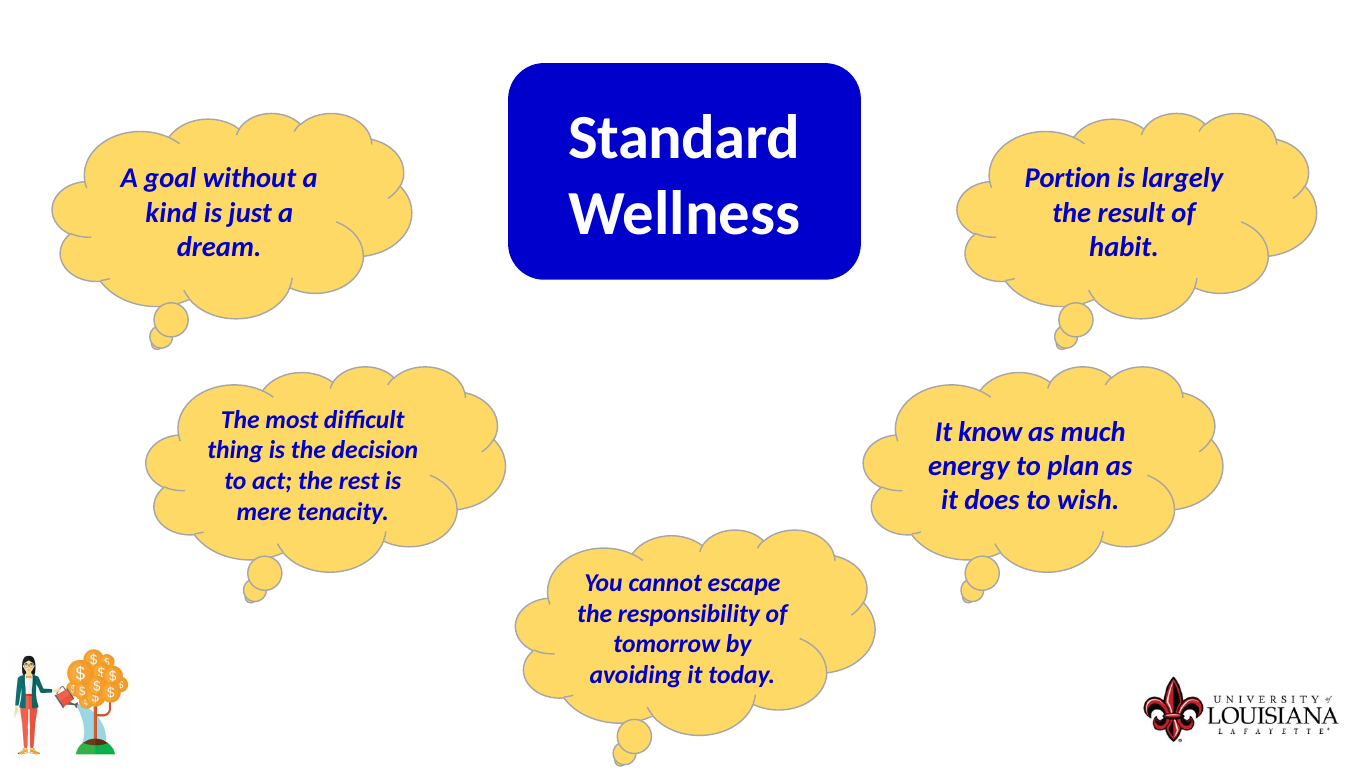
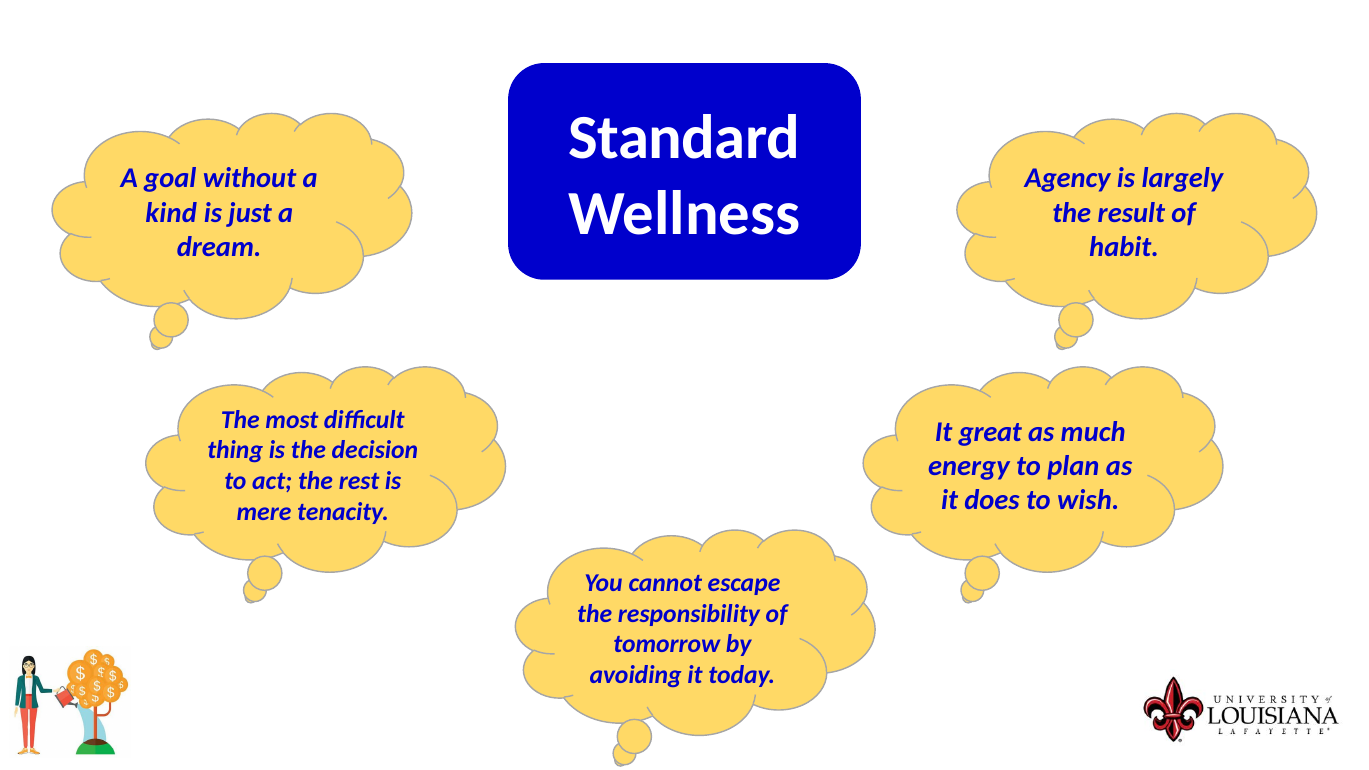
Portion: Portion -> Agency (1068, 178)
know: know -> great (990, 432)
